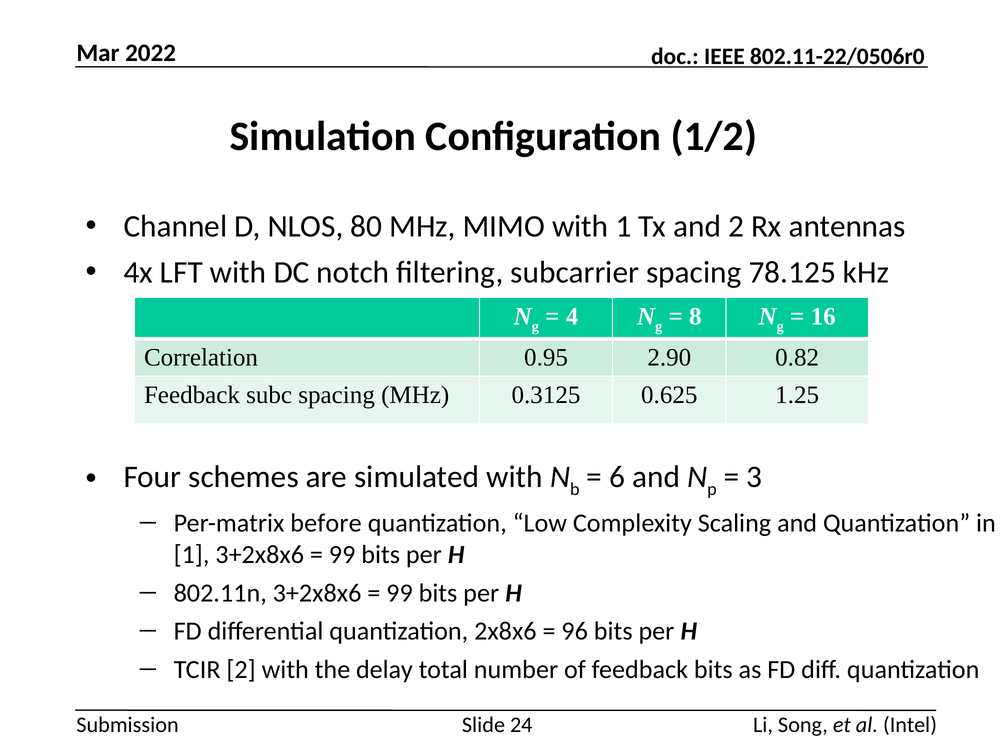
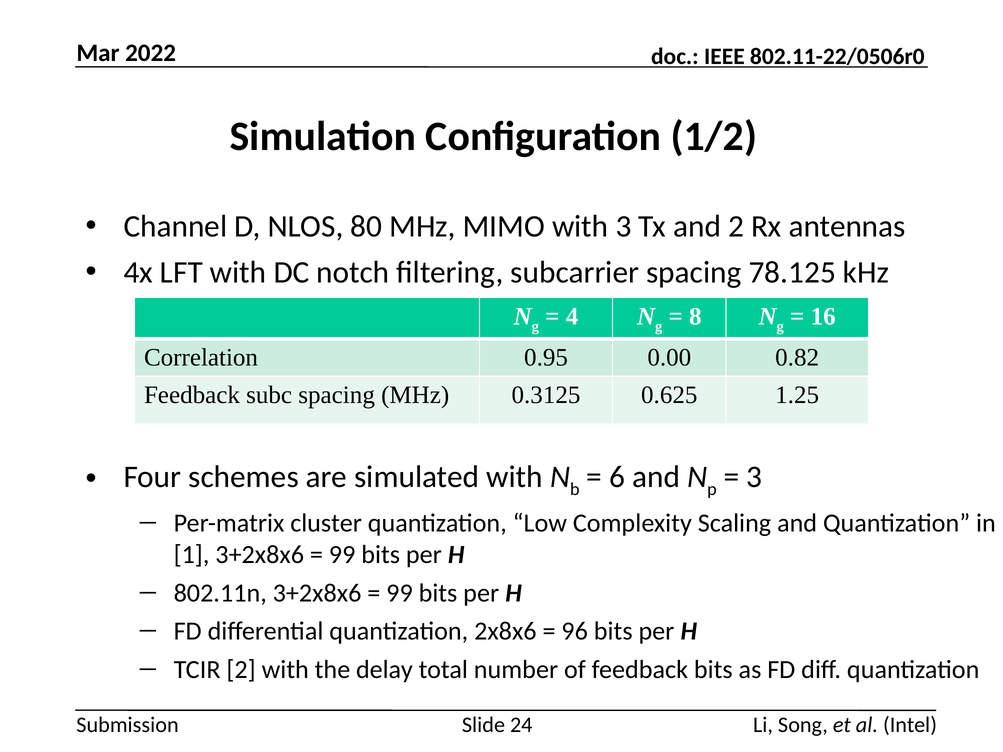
with 1: 1 -> 3 (624, 227)
2.90: 2.90 -> 0.00 (669, 358)
before: before -> cluster (326, 524)
